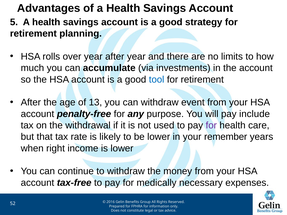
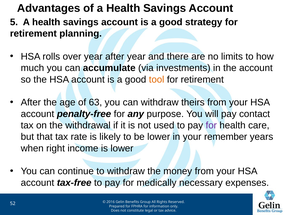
tool colour: blue -> orange (157, 80)
13: 13 -> 63 (95, 103)
event: event -> theirs (193, 103)
include: include -> contact (255, 114)
